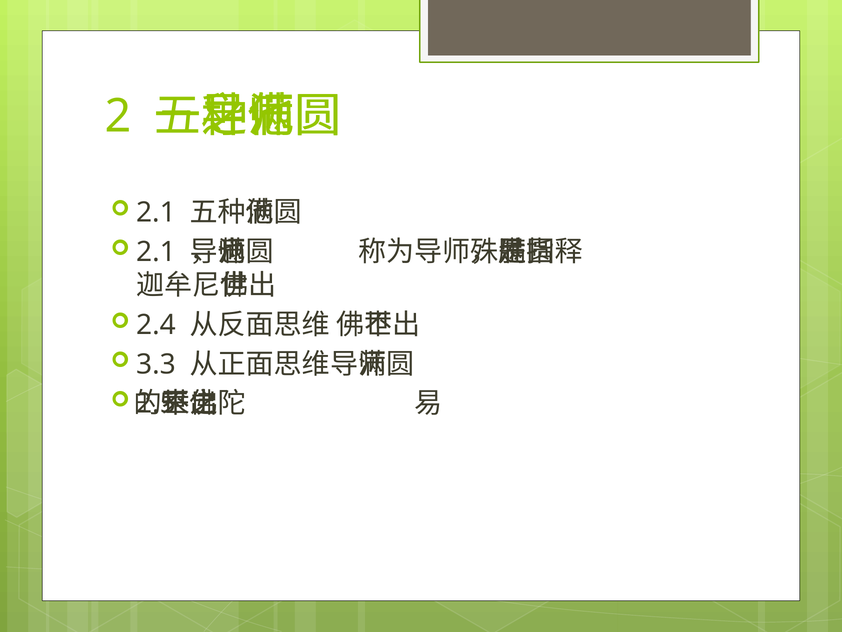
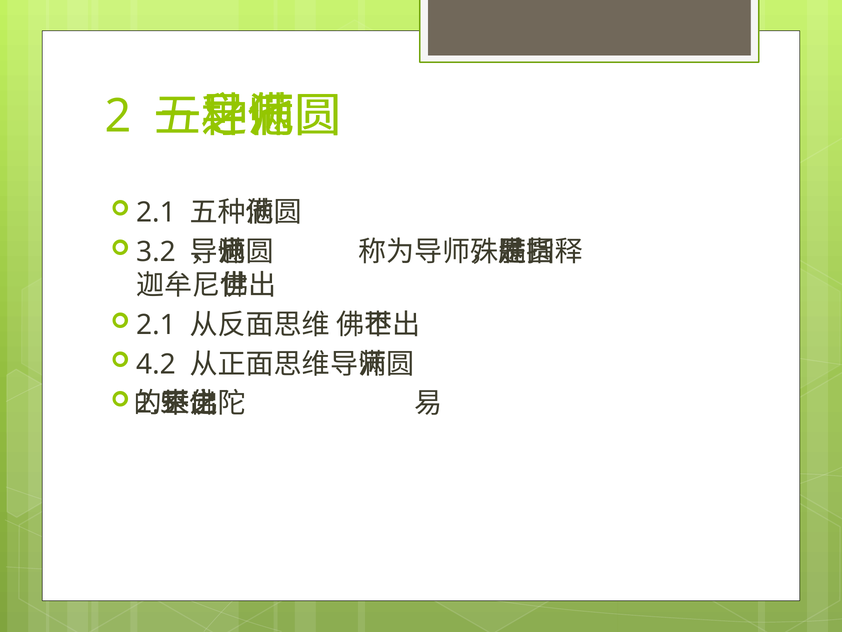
2.1: 2.1 -> 3.2 (156, 252)
2.4: 2.4 -> 2.1 (156, 325)
3.3: 3.3 -> 4.2 (156, 364)
